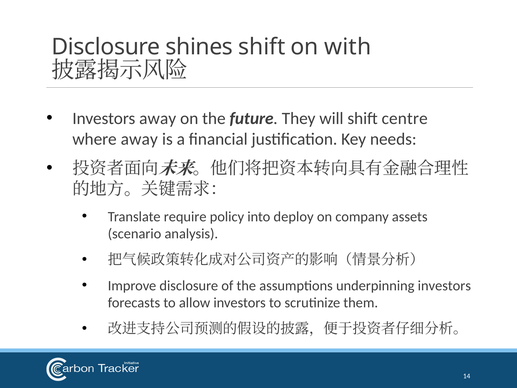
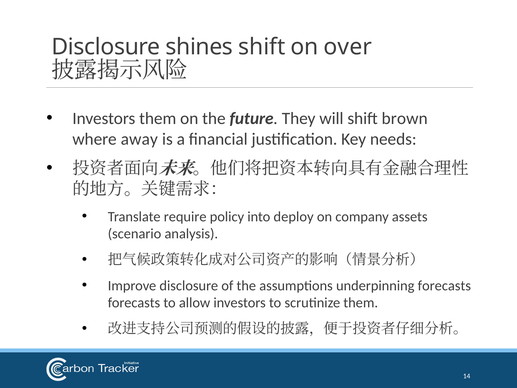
with: with -> over (348, 47)
Investors away: away -> them (158, 118)
centre: centre -> brown (405, 118)
underpinning investors: investors -> forecasts (444, 285)
